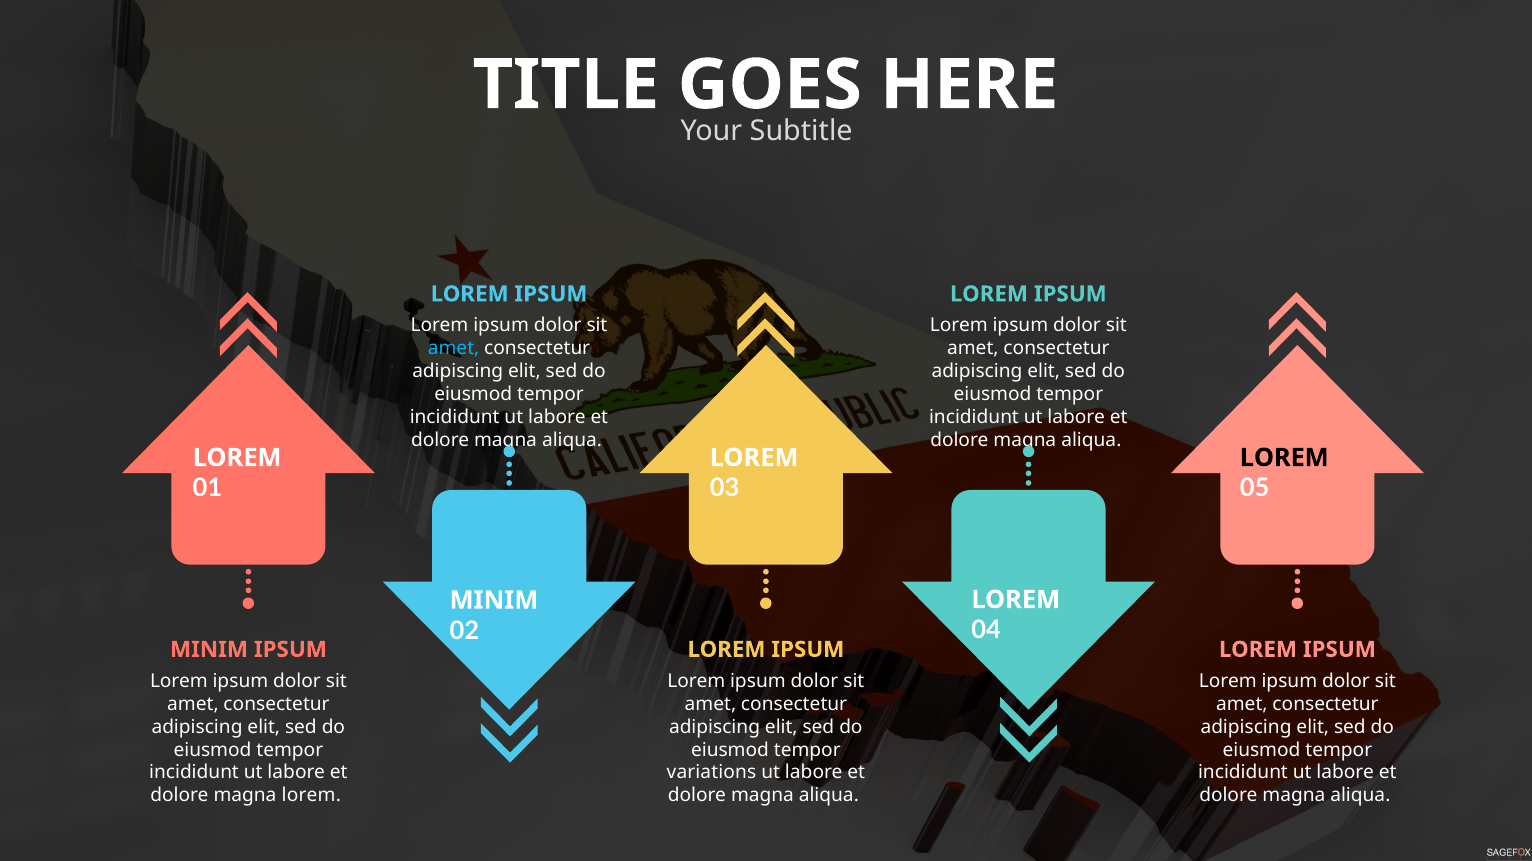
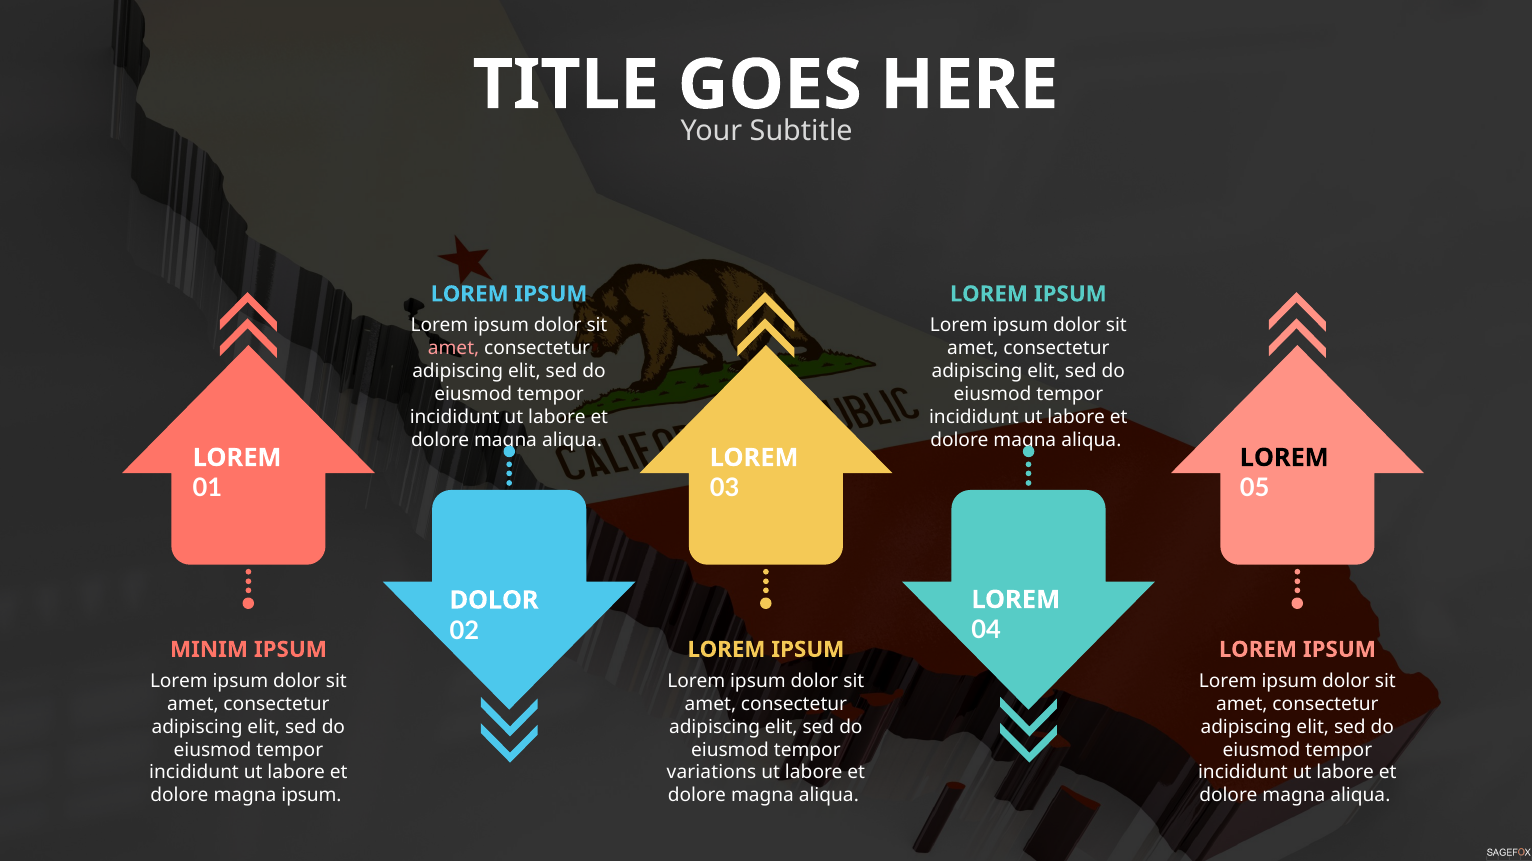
amet colour: light blue -> pink (454, 349)
MINIM: MINIM -> DOLOR (494, 601)
magna lorem: lorem -> ipsum (311, 796)
